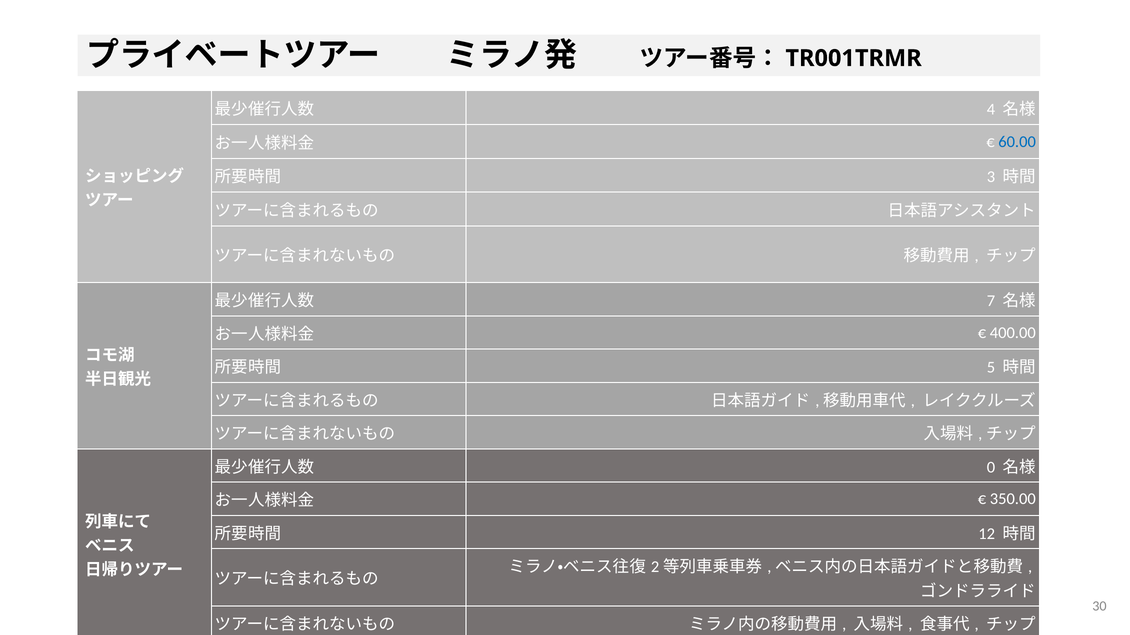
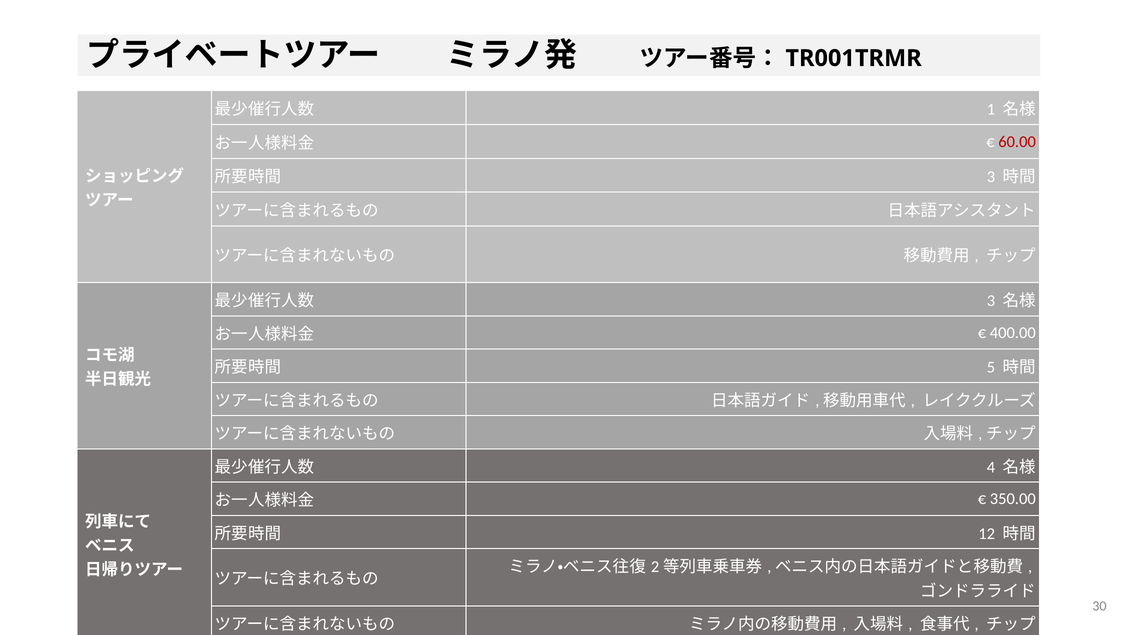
4: 4 -> 1 (991, 109)
60.00 colour: blue -> red (1017, 142)
7: 7 -> 3 (991, 301)
0: 0 -> 4 (991, 468)
